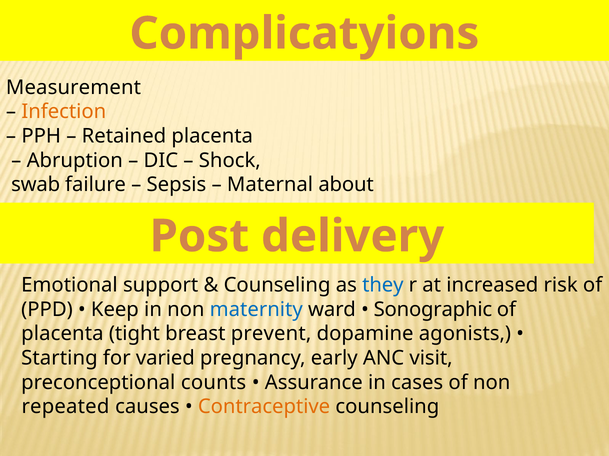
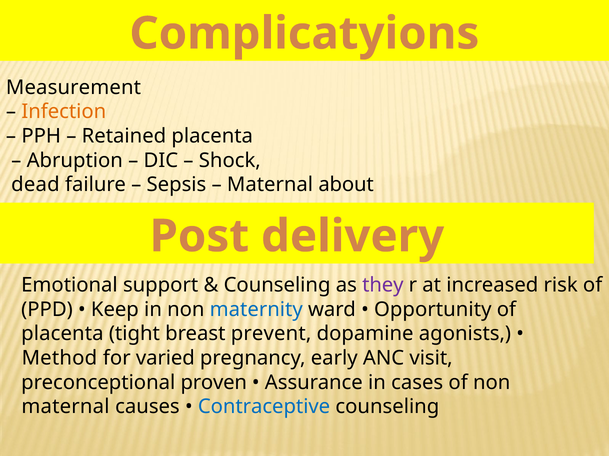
swab: swab -> dead (35, 185)
they colour: blue -> purple (383, 286)
Sonographic: Sonographic -> Opportunity (433, 310)
Starting: Starting -> Method (59, 359)
counts: counts -> proven (214, 383)
repeated: repeated -> maternal (65, 407)
Contraceptive colour: orange -> blue (264, 407)
